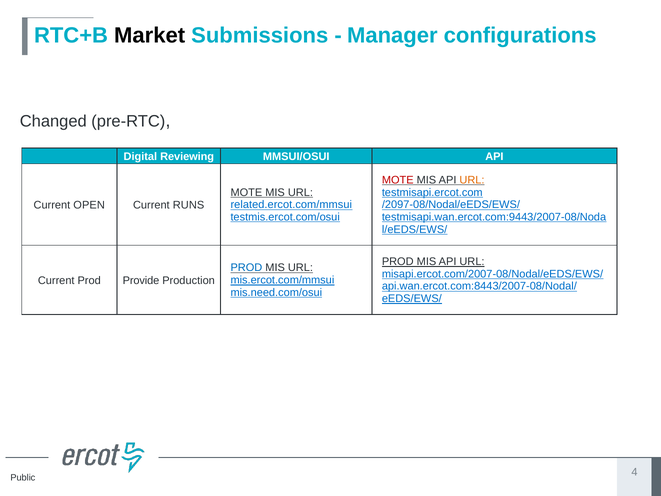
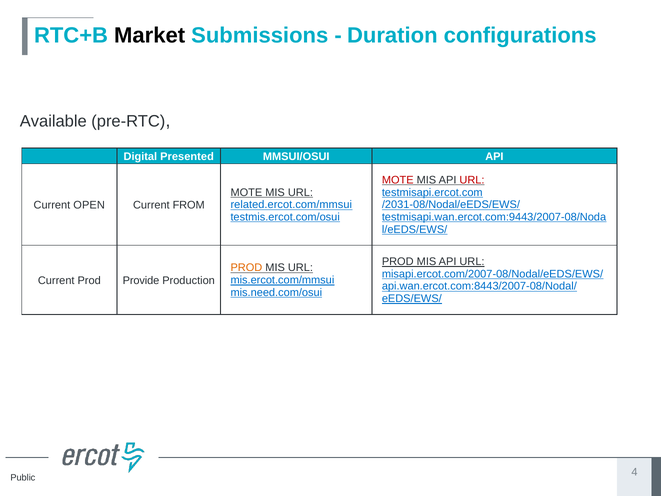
Manager: Manager -> Duration (392, 36)
Changed: Changed -> Available (53, 121)
Reviewing: Reviewing -> Presented (187, 156)
URL colour: orange -> red (472, 180)
/2097-08/Nodal/eEDS/EWS/: /2097-08/Nodal/eEDS/EWS/ -> /2031-08/Nodal/eEDS/EWS/ (451, 205)
RUNS: RUNS -> FROM (189, 205)
PROD colour: blue -> orange (246, 268)
